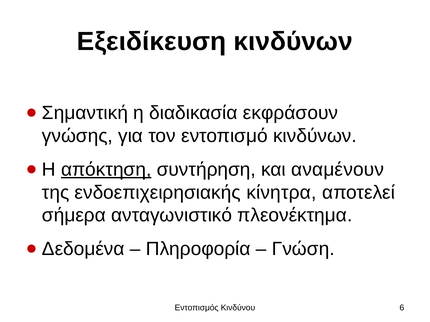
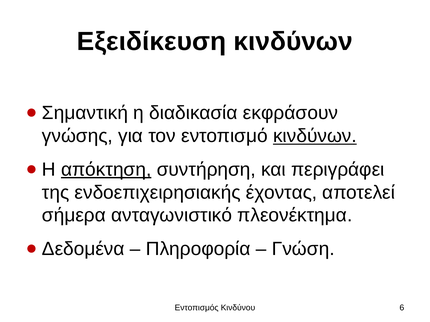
κινδύνων underline: none -> present (315, 136)
αναμένουν: αναμένουν -> περιγράφει (338, 170)
κίνητρα: κίνητρα -> έχοντας (282, 193)
